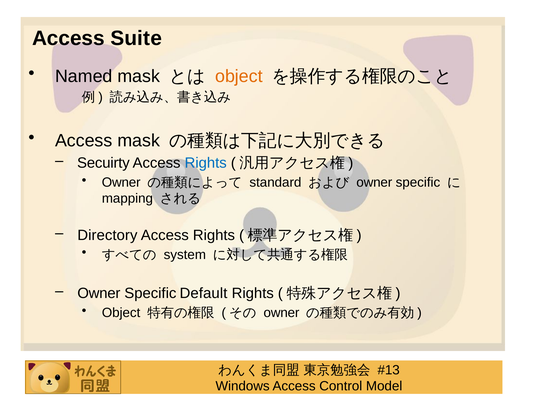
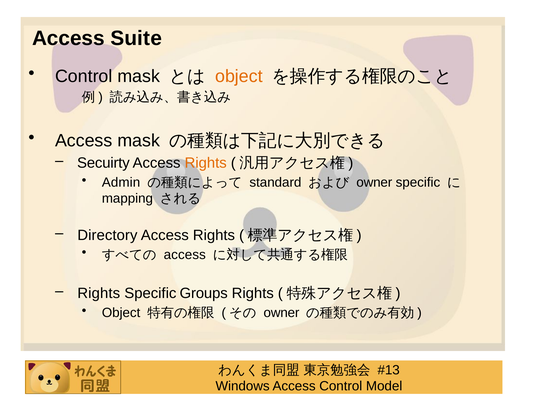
Named: Named -> Control (84, 76)
Rights colour: blue -> orange (206, 163)
Owner: Owner -> Admin (121, 182)
system: system -> access (185, 254)
Owner: Owner -> Rights (99, 293)
Default: Default -> Groups (204, 293)
